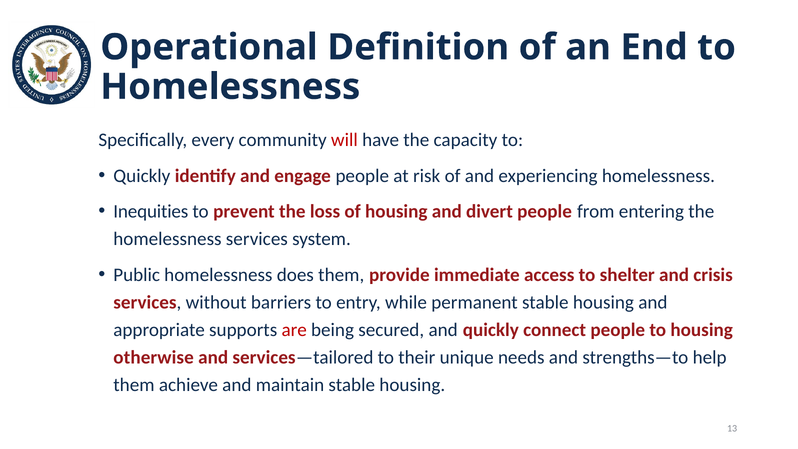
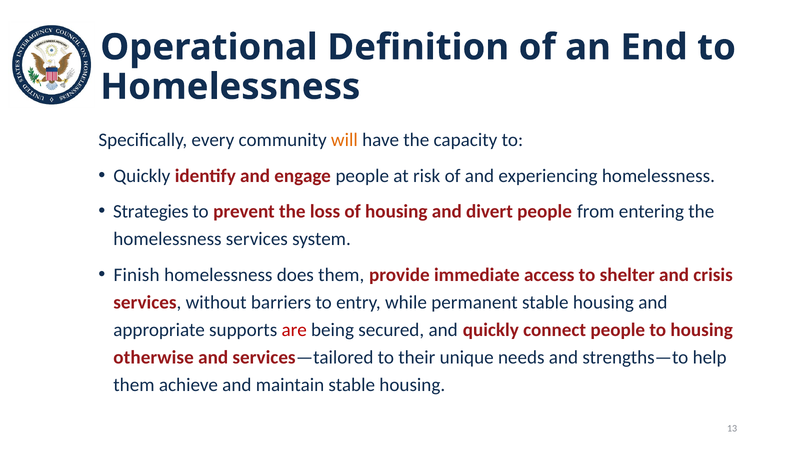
will colour: red -> orange (344, 140)
Inequities: Inequities -> Strategies (151, 211)
Public: Public -> Finish (137, 275)
